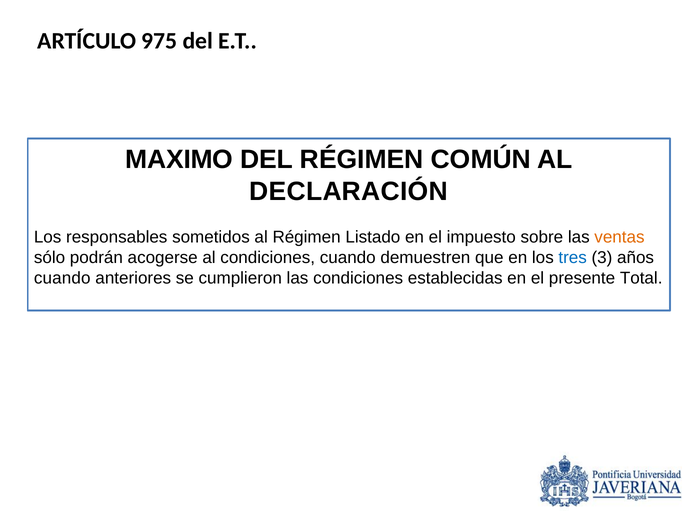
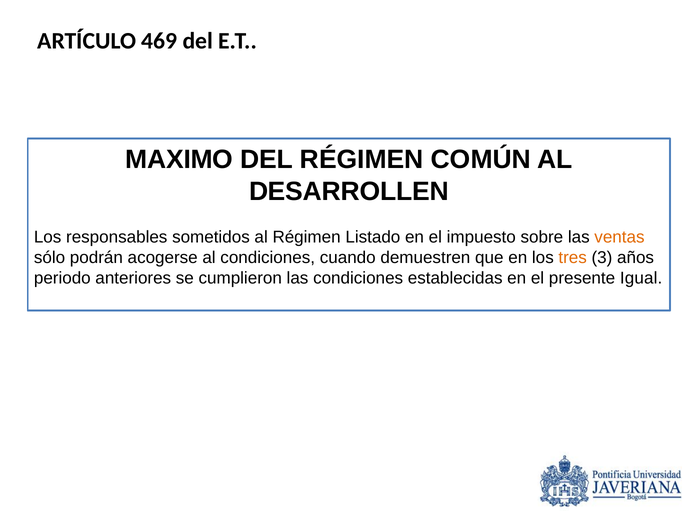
975: 975 -> 469 (159, 41)
DECLARACIÓN: DECLARACIÓN -> DESARROLLEN (349, 191)
tres colour: blue -> orange (573, 258)
cuando: cuando -> periodo (62, 278)
Total: Total -> Igual (641, 278)
